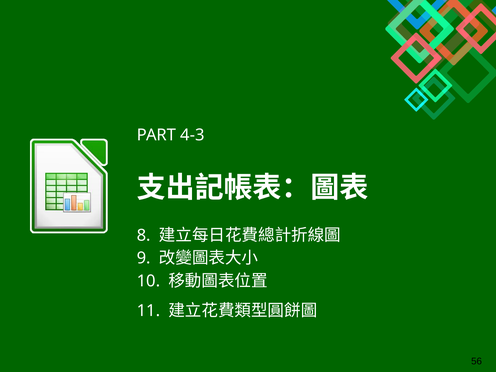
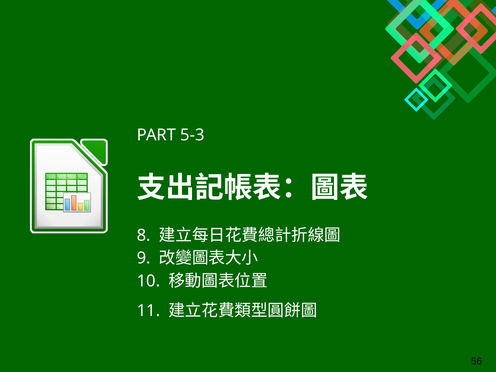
4-3: 4-3 -> 5-3 (192, 135)
